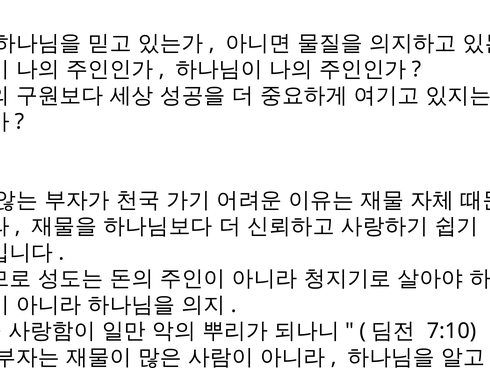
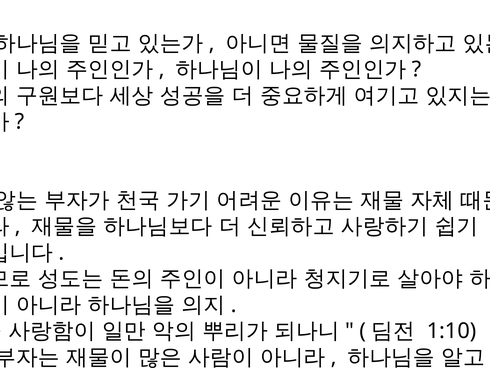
7:10: 7:10 -> 1:10 (452, 331)
